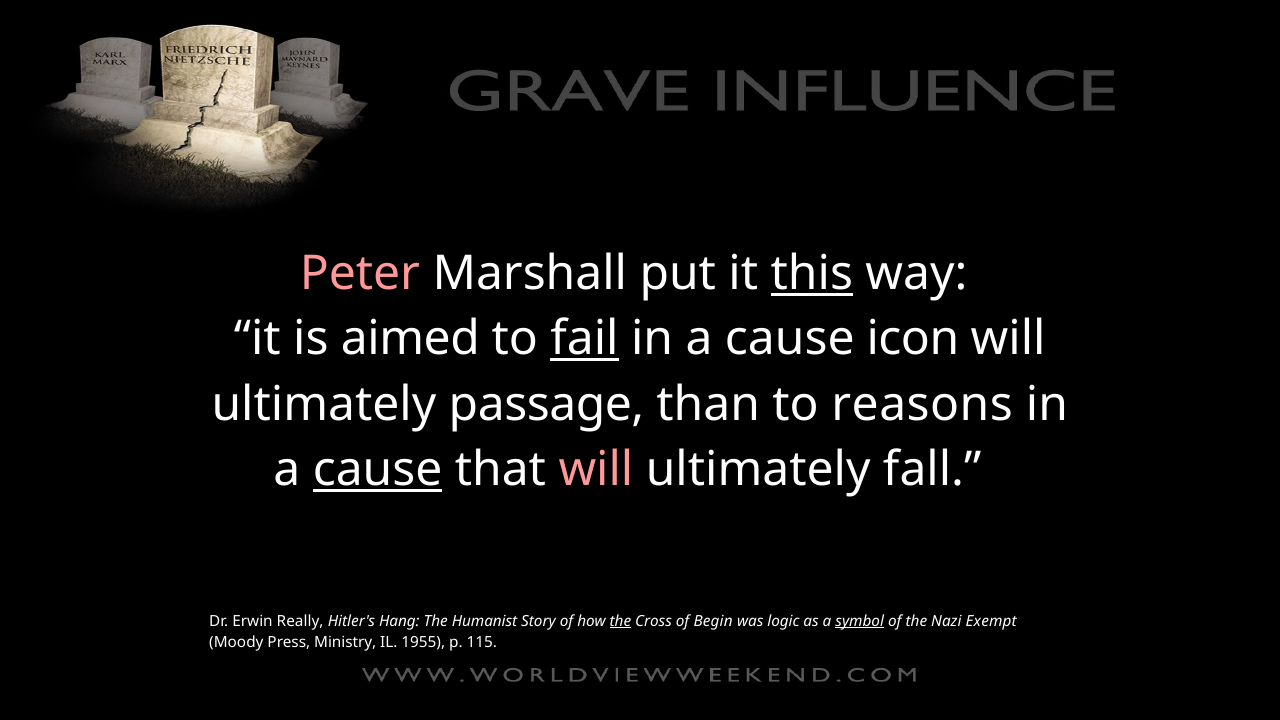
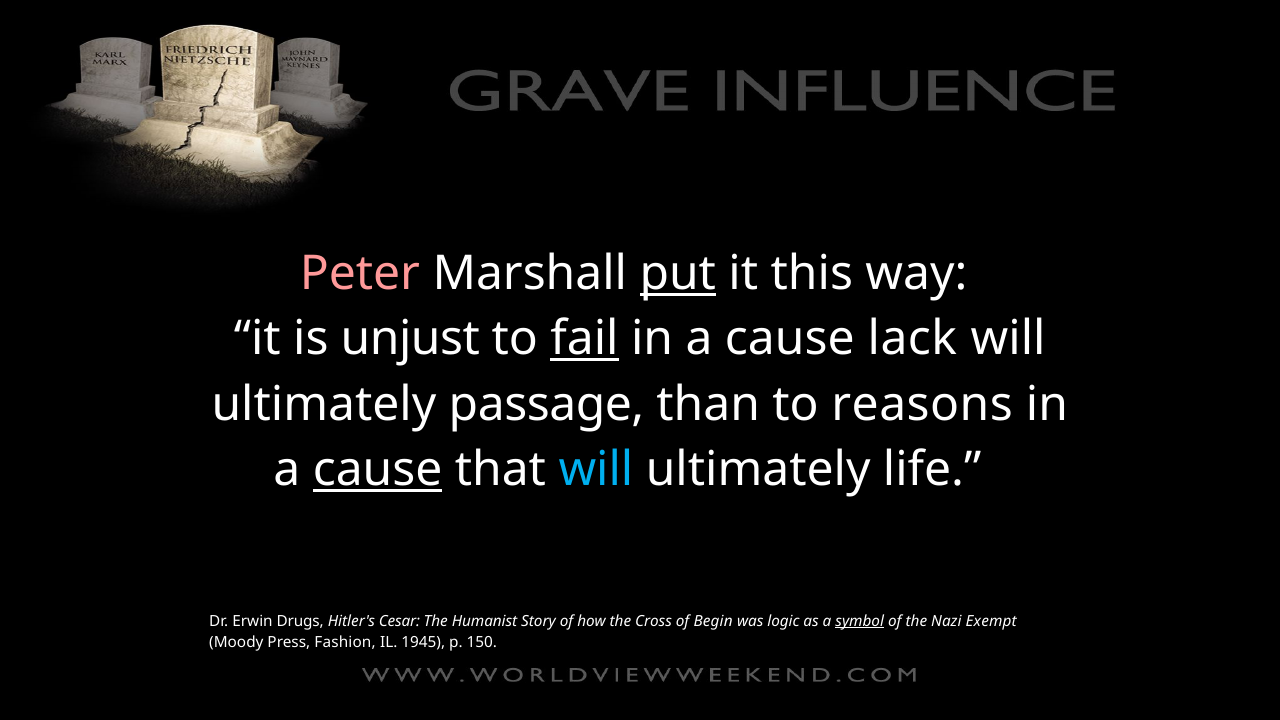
put underline: none -> present (678, 274)
this underline: present -> none (812, 274)
aimed: aimed -> unjust (410, 339)
icon: icon -> lack (912, 339)
will colour: pink -> light blue (596, 470)
fall: fall -> life (932, 470)
Really: Really -> Drugs (300, 621)
Hang: Hang -> Cesar (399, 621)
the underline: present -> none (620, 621)
Ministry: Ministry -> Fashion (345, 642)
1955: 1955 -> 1945 (423, 642)
115: 115 -> 150 (482, 642)
